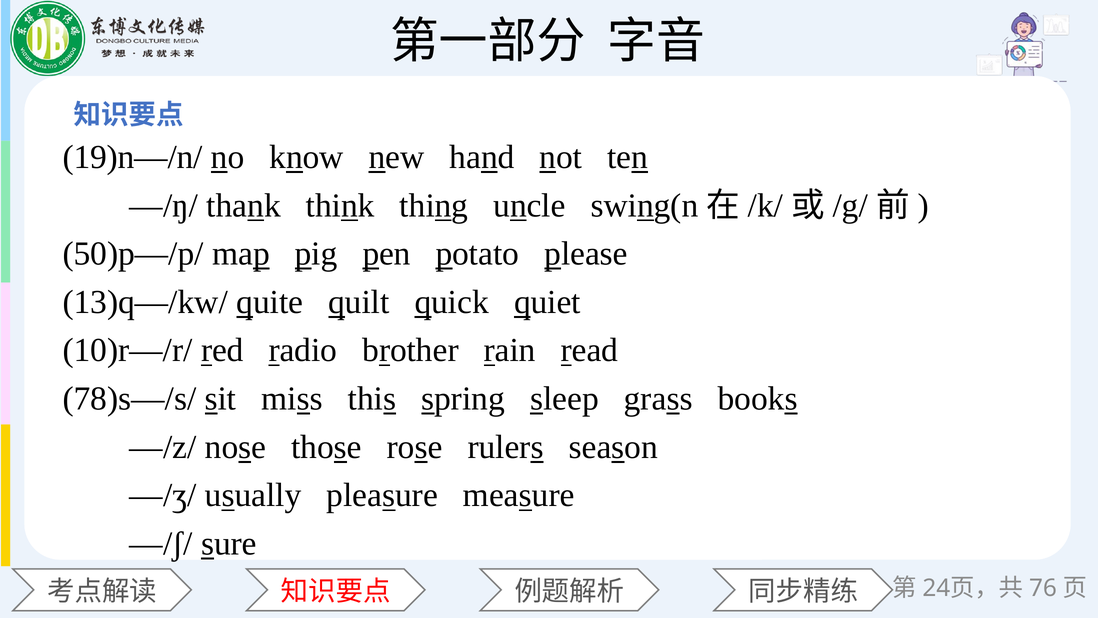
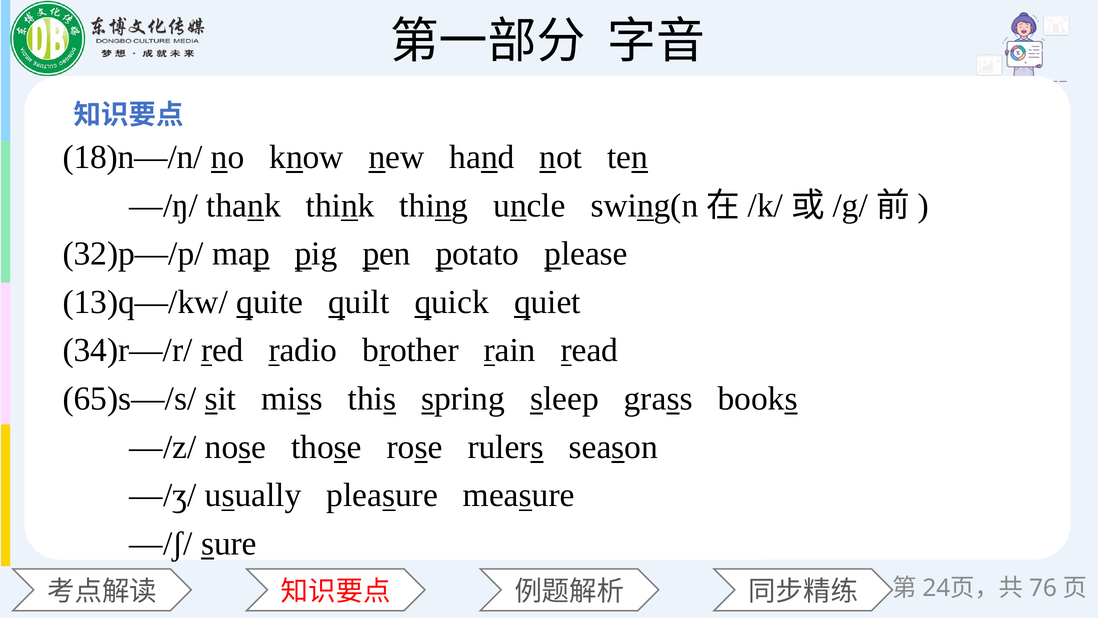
19)n—/n/: 19)n—/n/ -> 18)n—/n/ (133, 157)
50)p—/p/: 50)p—/p/ -> 32)p—/p/ (133, 254)
10)r—/r/: 10)r—/r/ -> 34)r—/r/ (128, 350)
78)s—/s/: 78)s—/s/ -> 65)s—/s/ (129, 398)
